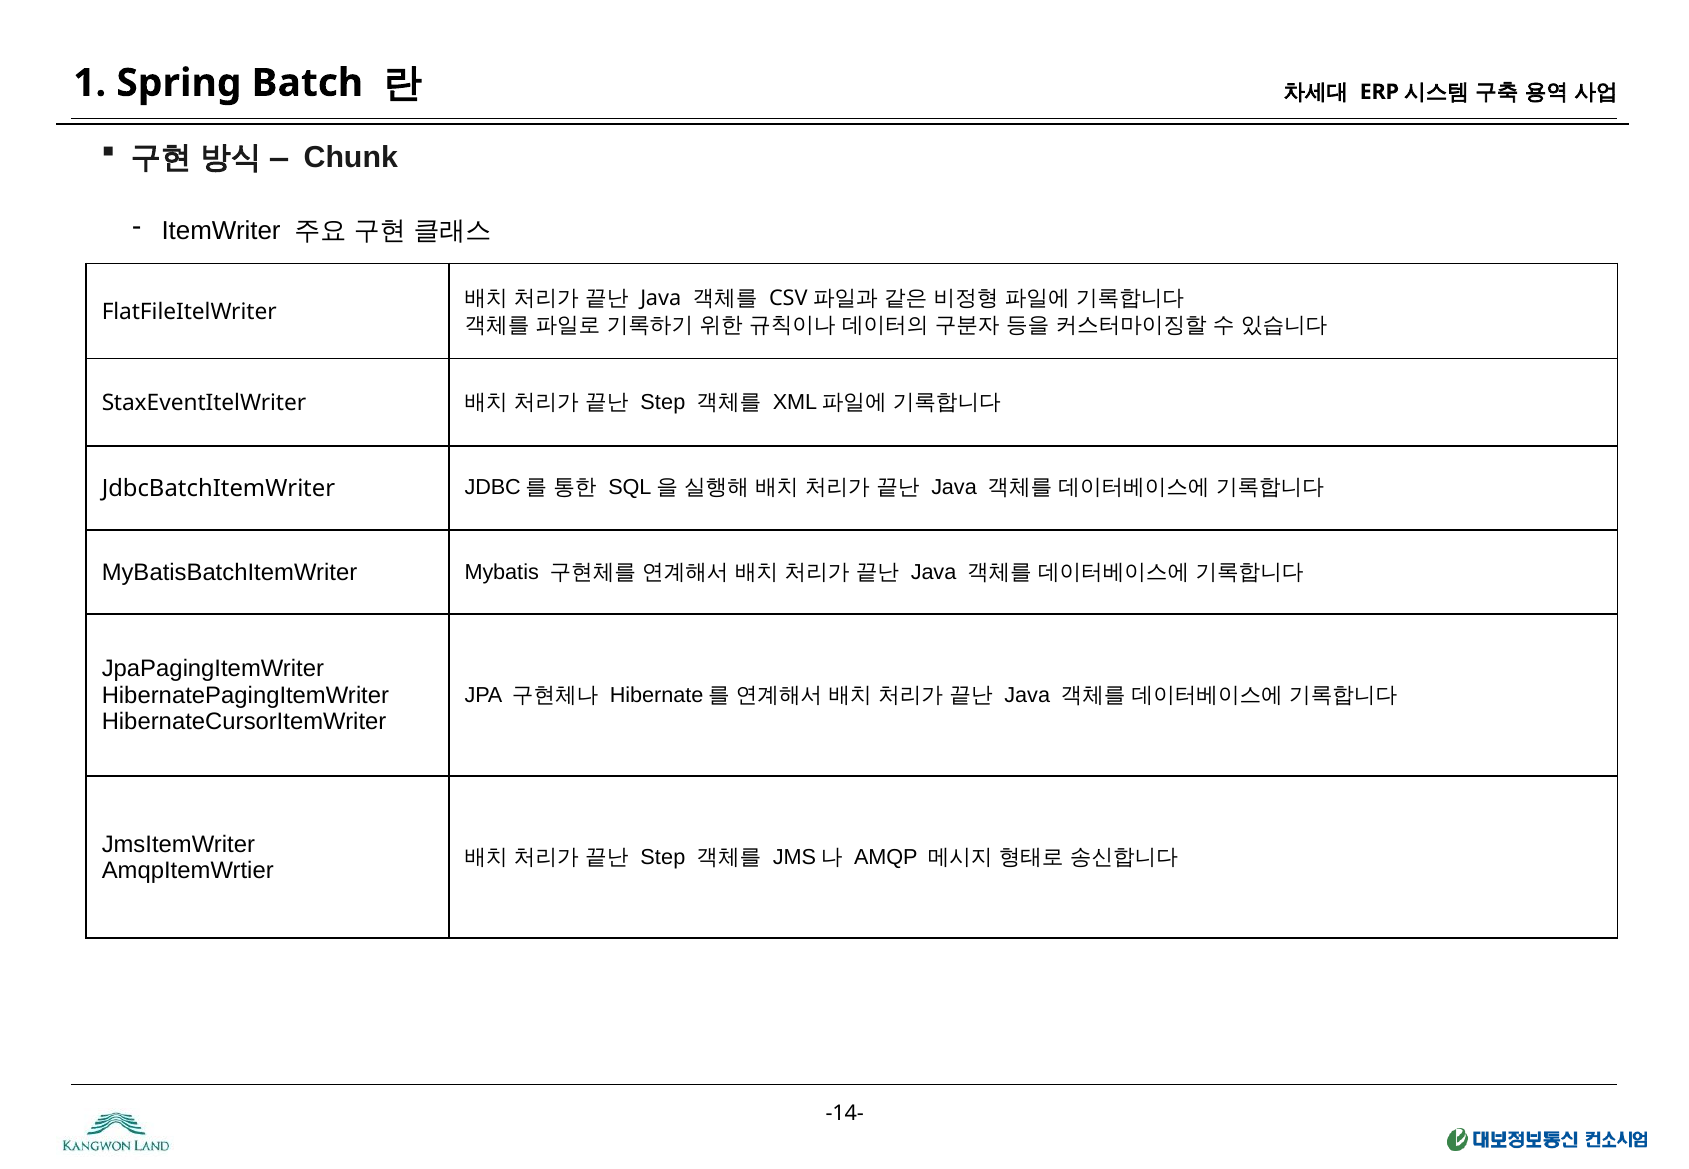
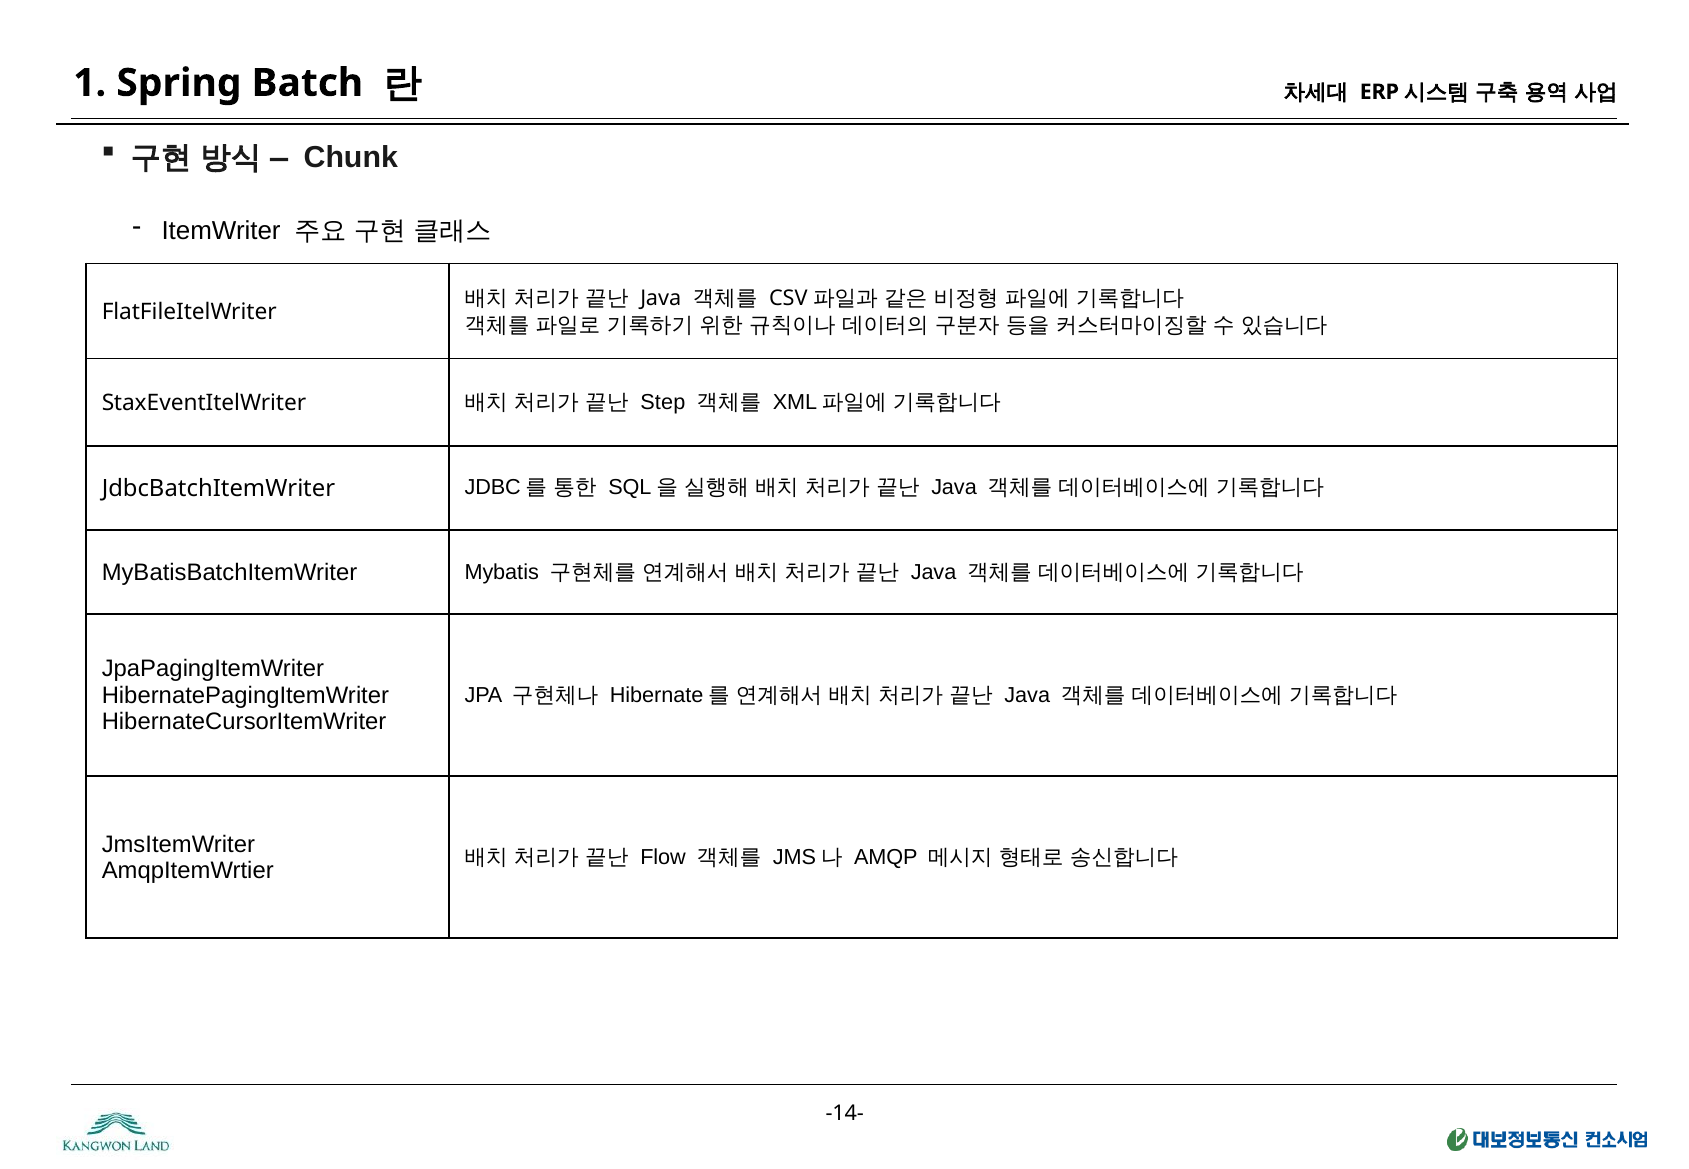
Step: Step -> Flow (663, 857)
